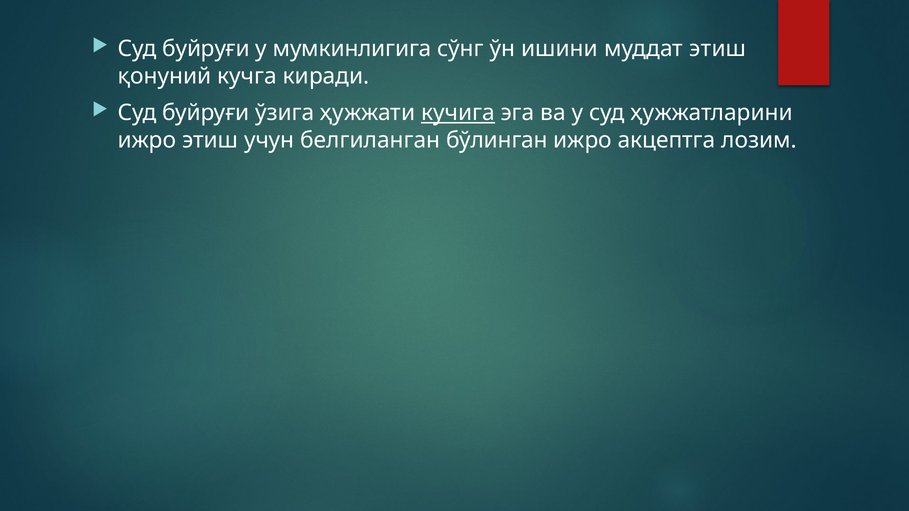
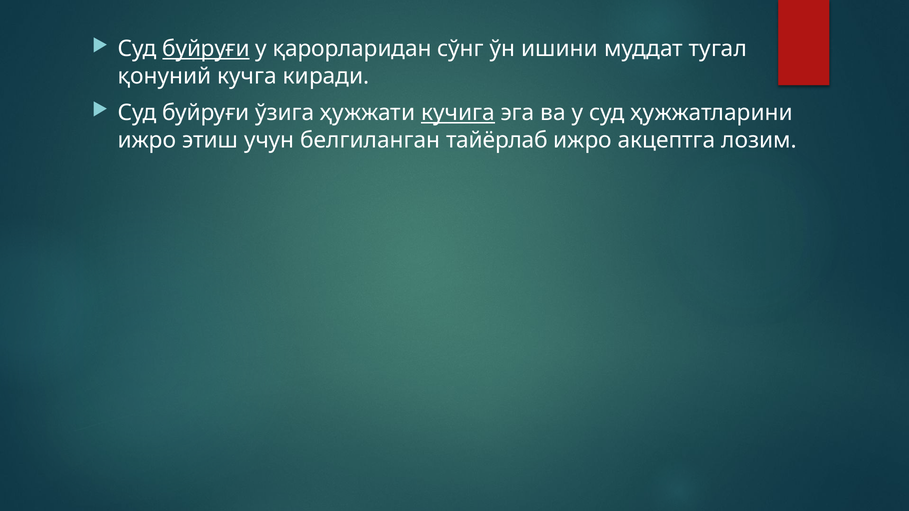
буйруғи underline: none -> present (206, 49)
мумкинлигига: мумкинлигига -> қарорларидан (352, 49)
муддат этиш: этиш -> тугал (718, 49)
бўлинган: бўлинган -> тайёрлаб (497, 140)
